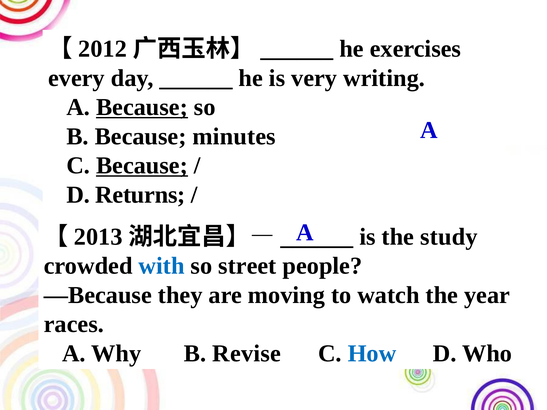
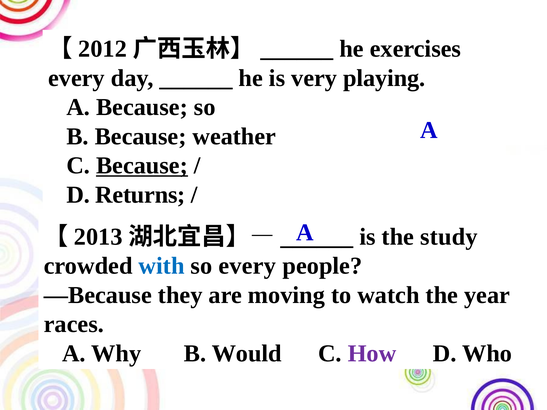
writing: writing -> playing (384, 78)
Because underline: present -> none (142, 107)
minutes: minutes -> weather (234, 136)
so street: street -> every (247, 266)
Revise: Revise -> Would (247, 354)
How colour: blue -> purple (372, 354)
